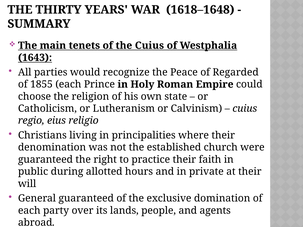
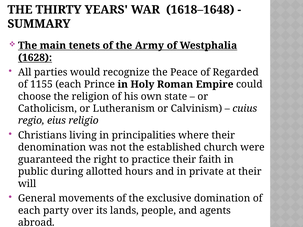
the Cuius: Cuius -> Army (149, 46)
1643: 1643 -> 1628 (35, 58)
1855: 1855 -> 1155 (41, 84)
General guaranteed: guaranteed -> movements (86, 199)
